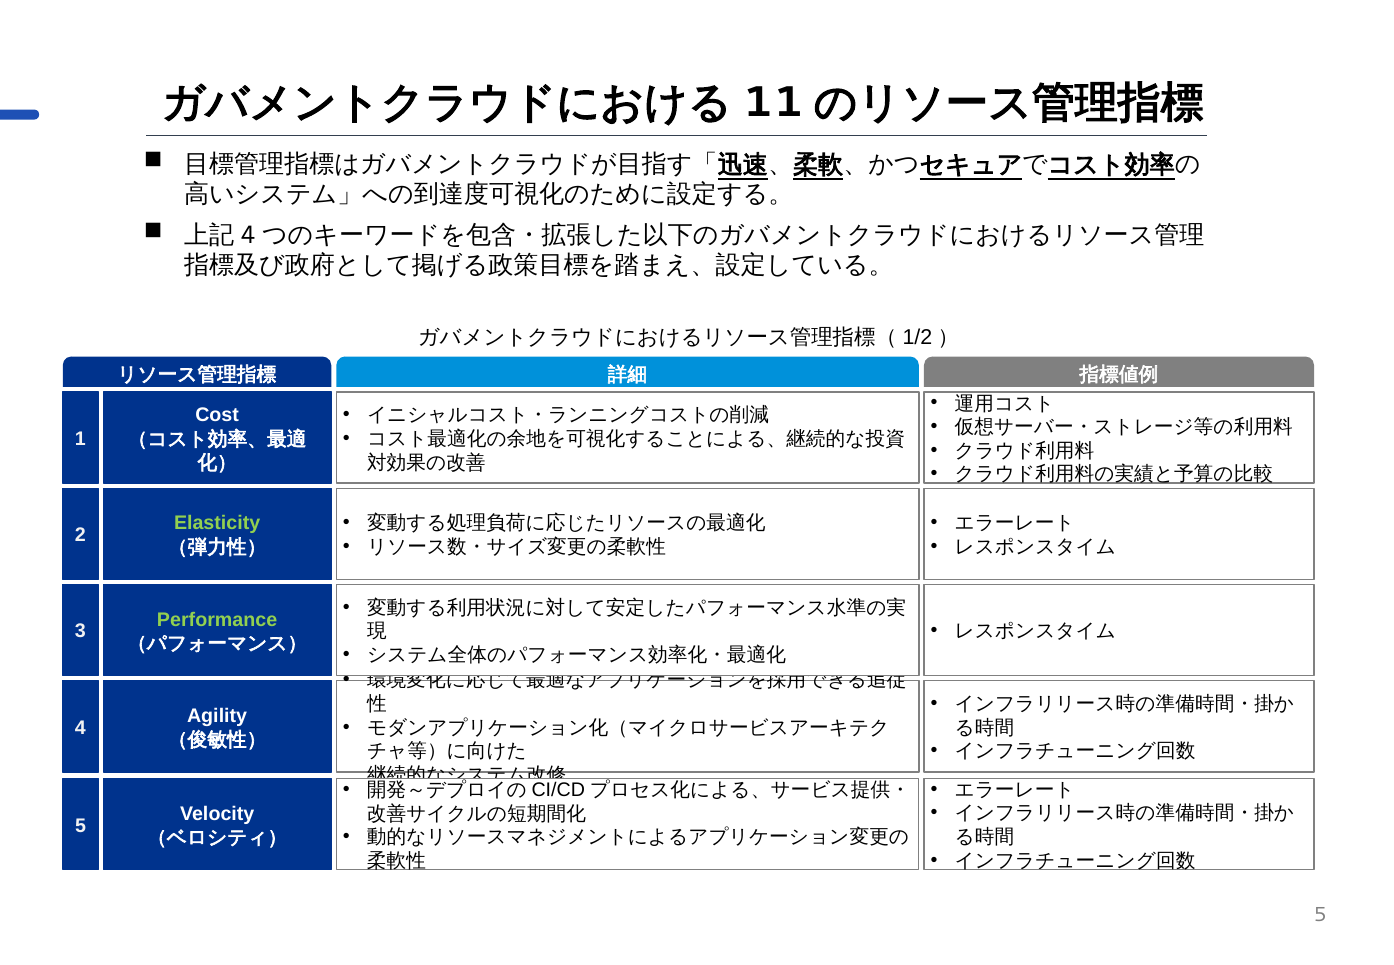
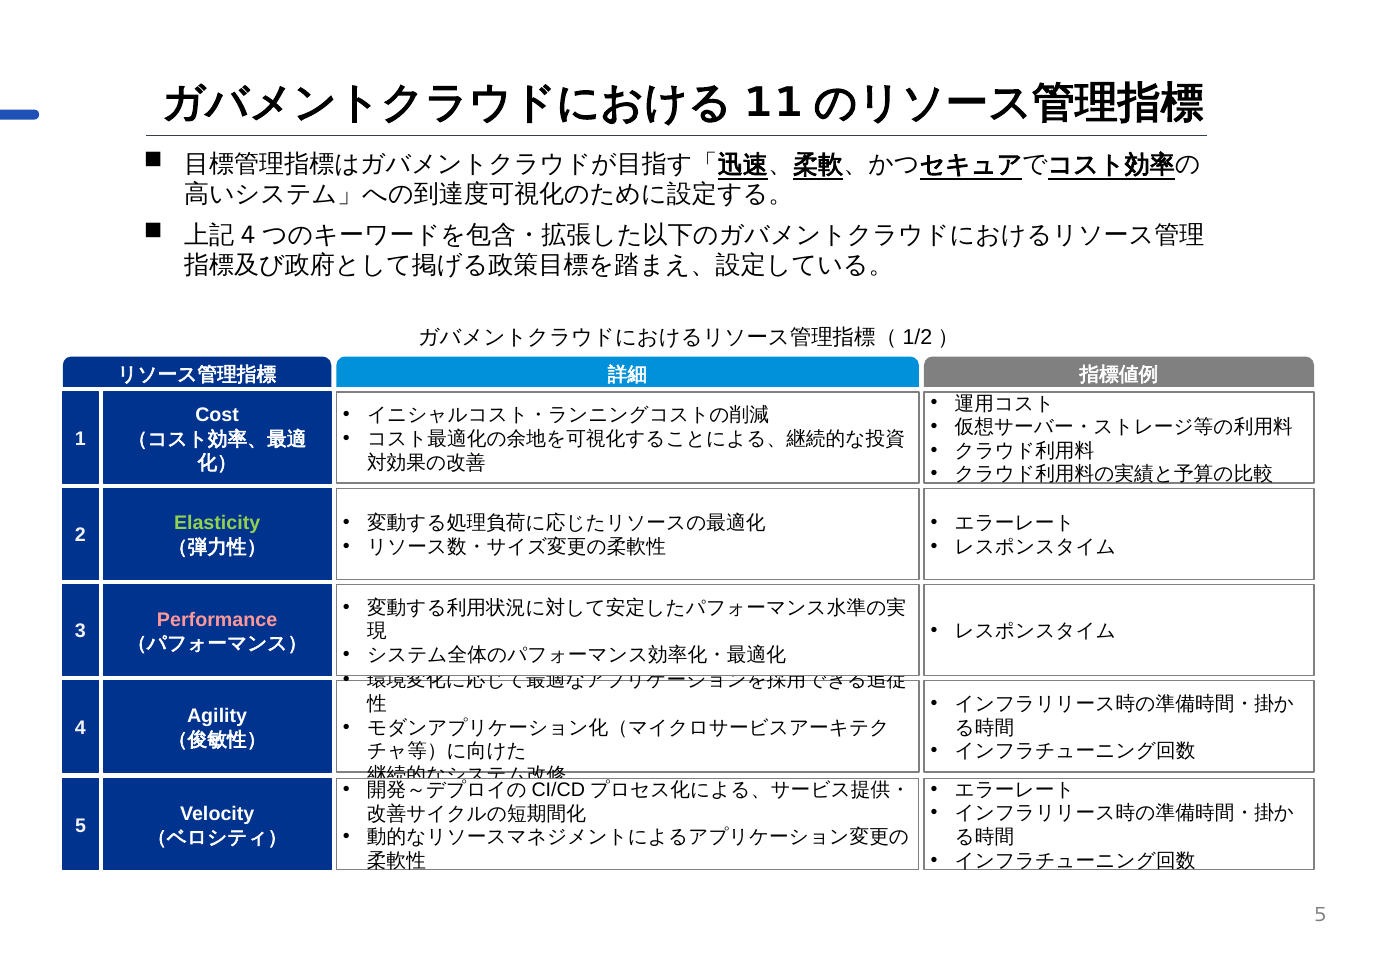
Performance colour: light green -> pink (217, 620)
